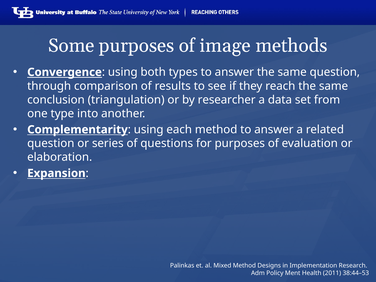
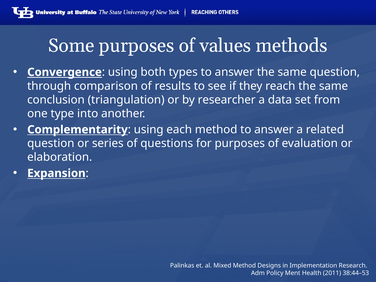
image: image -> values (225, 46)
